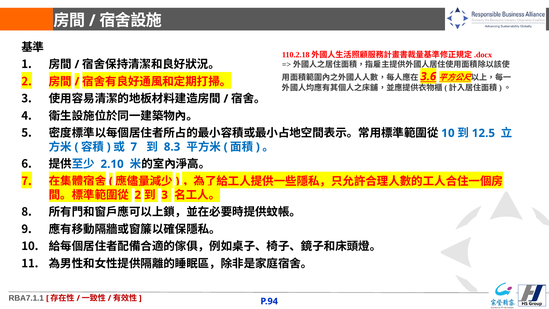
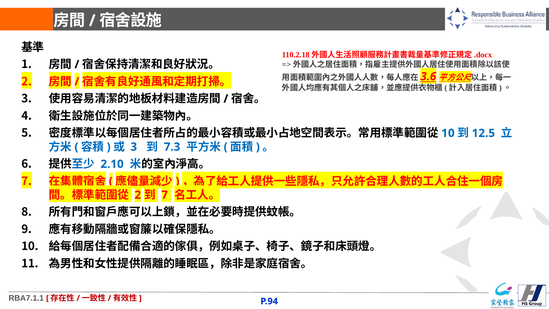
7: 7 -> 3 (134, 147)
8.3: 8.3 -> 7.3 (172, 147)
3: 3 -> 7 (165, 195)
